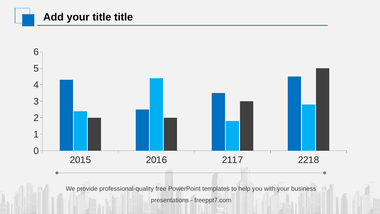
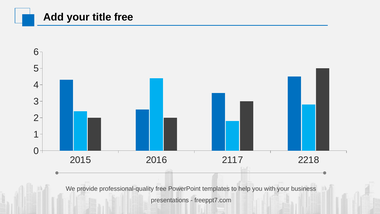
title title: title -> free (124, 17)
